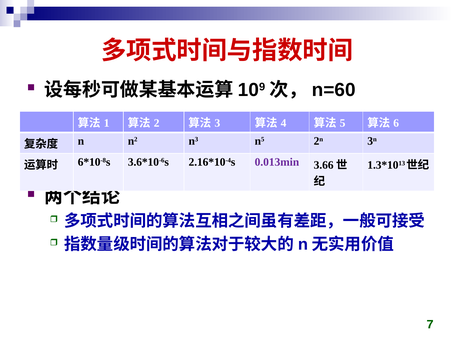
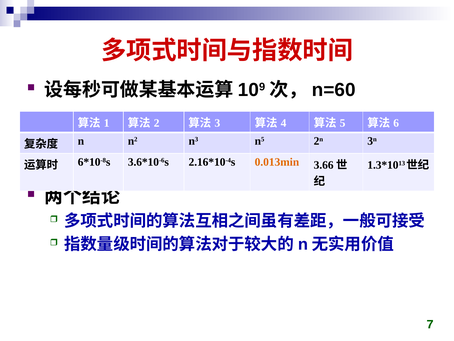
0.013min colour: purple -> orange (277, 162)
